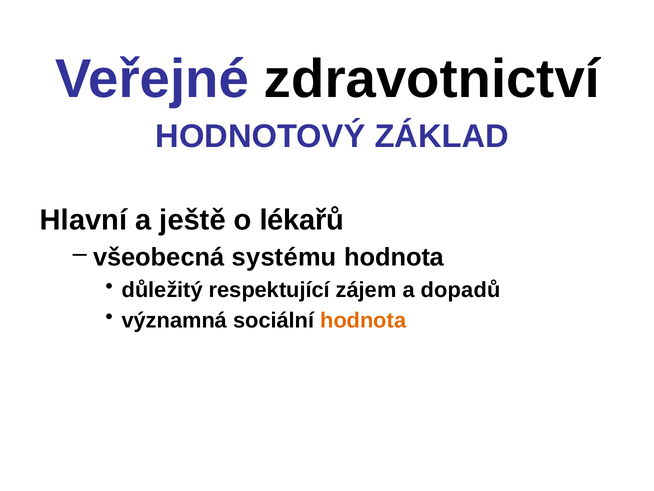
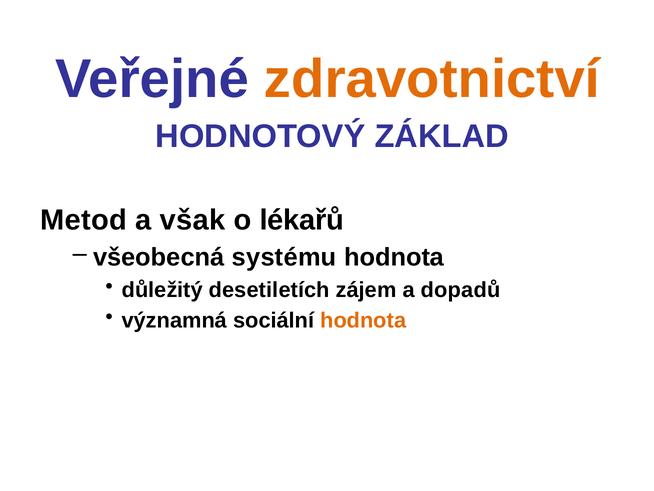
zdravotnictví colour: black -> orange (432, 79)
Hlavní: Hlavní -> Metod (83, 220)
ještě: ještě -> však (192, 220)
respektující: respektující -> desetiletích (269, 290)
